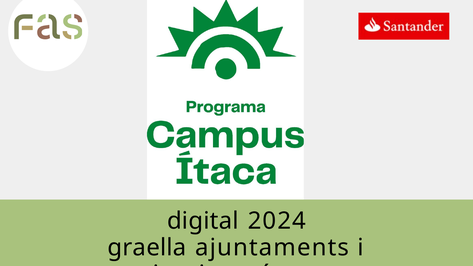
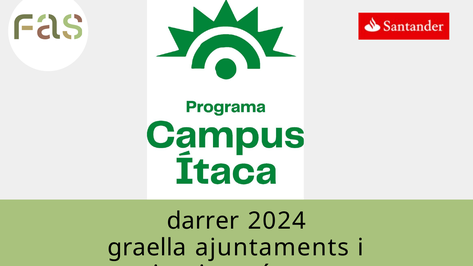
digital: digital -> darrer (203, 221)
